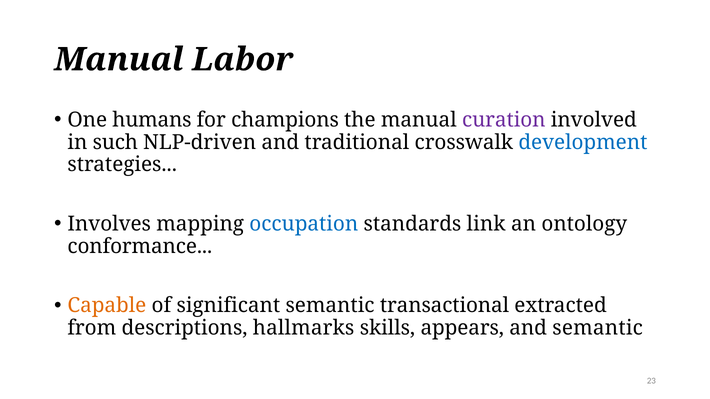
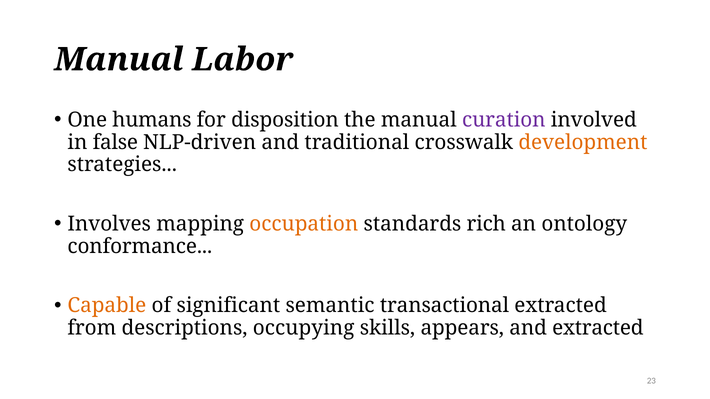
champions: champions -> disposition (285, 120)
such: such -> false (115, 142)
development colour: blue -> orange (583, 142)
occupation colour: blue -> orange (304, 224)
link: link -> rich (486, 224)
hallmarks: hallmarks -> occupying (304, 328)
and semantic: semantic -> extracted (598, 328)
